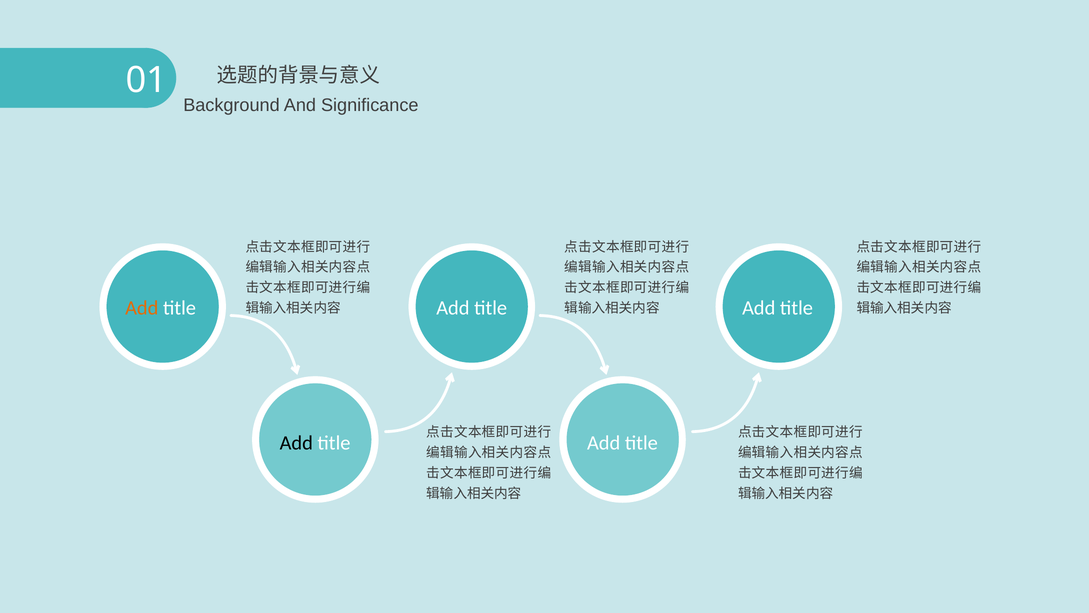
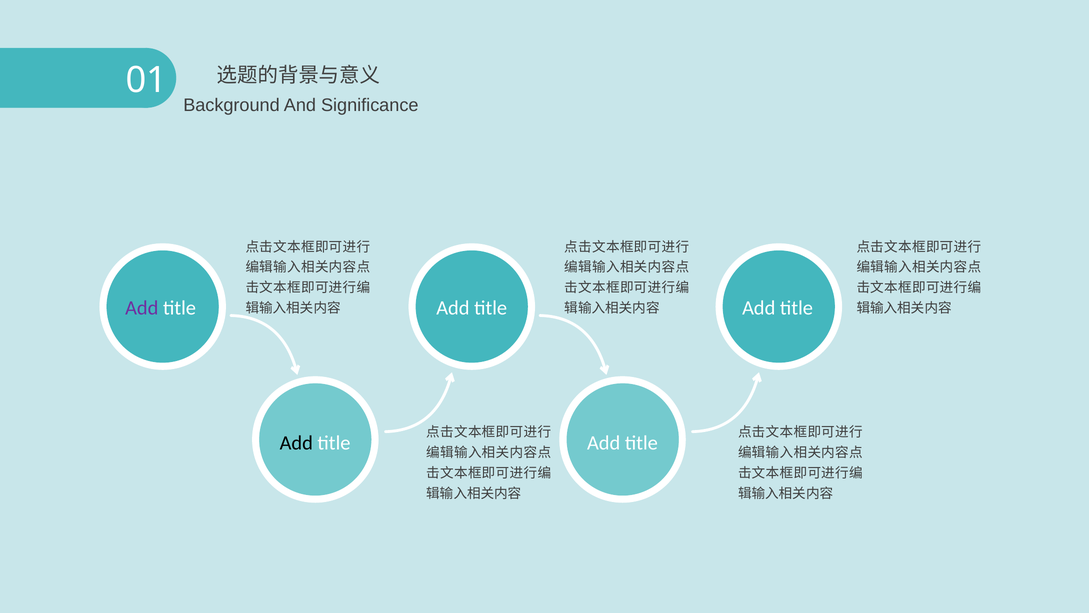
Add colour: orange -> purple (142, 308)
